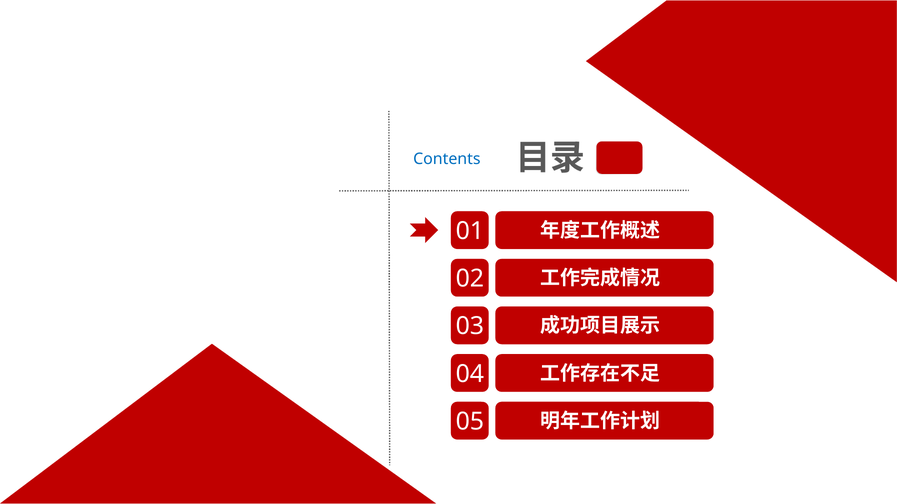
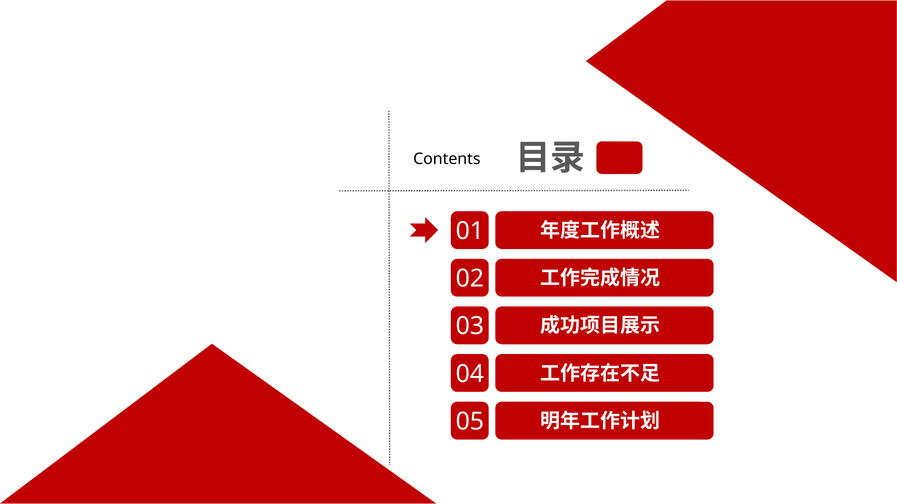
Contents colour: blue -> black (447, 159)
